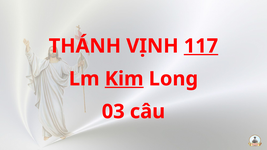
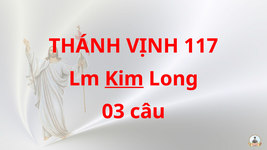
117 underline: present -> none (201, 46)
